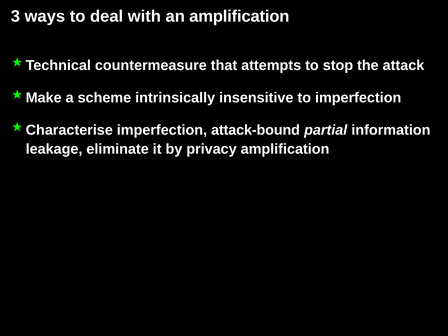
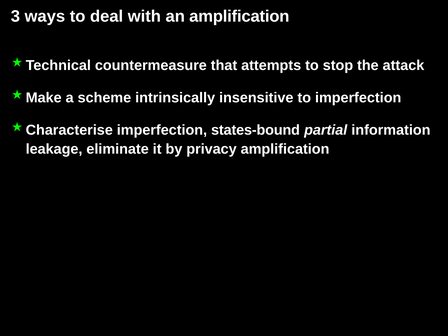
attack-bound: attack-bound -> states-bound (256, 130)
